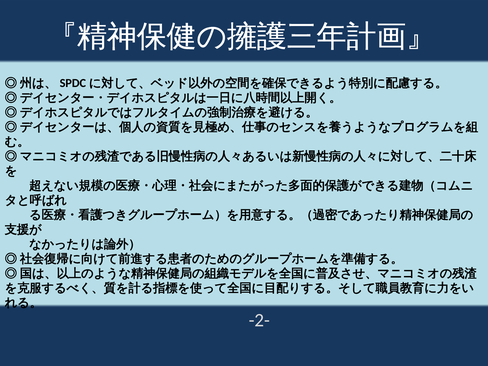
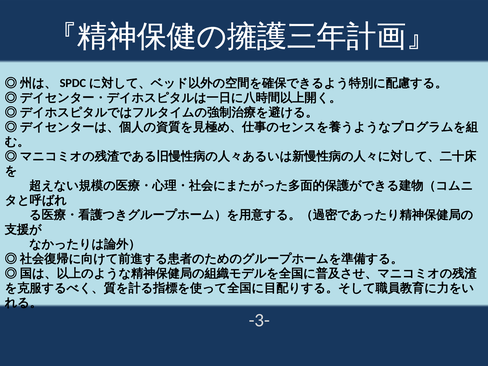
-2-: -2- -> -3- (259, 320)
